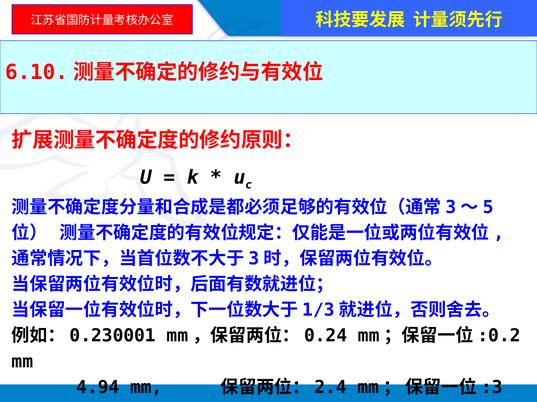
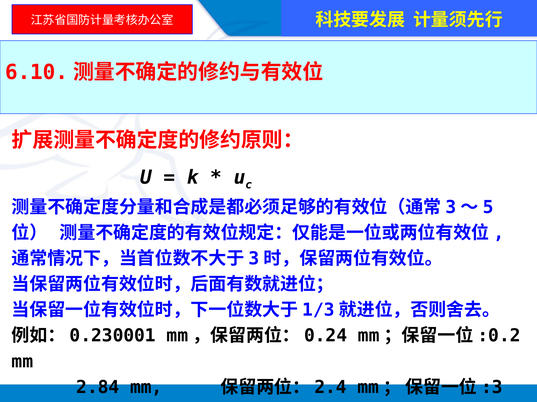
4.94: 4.94 -> 2.84 (98, 388)
